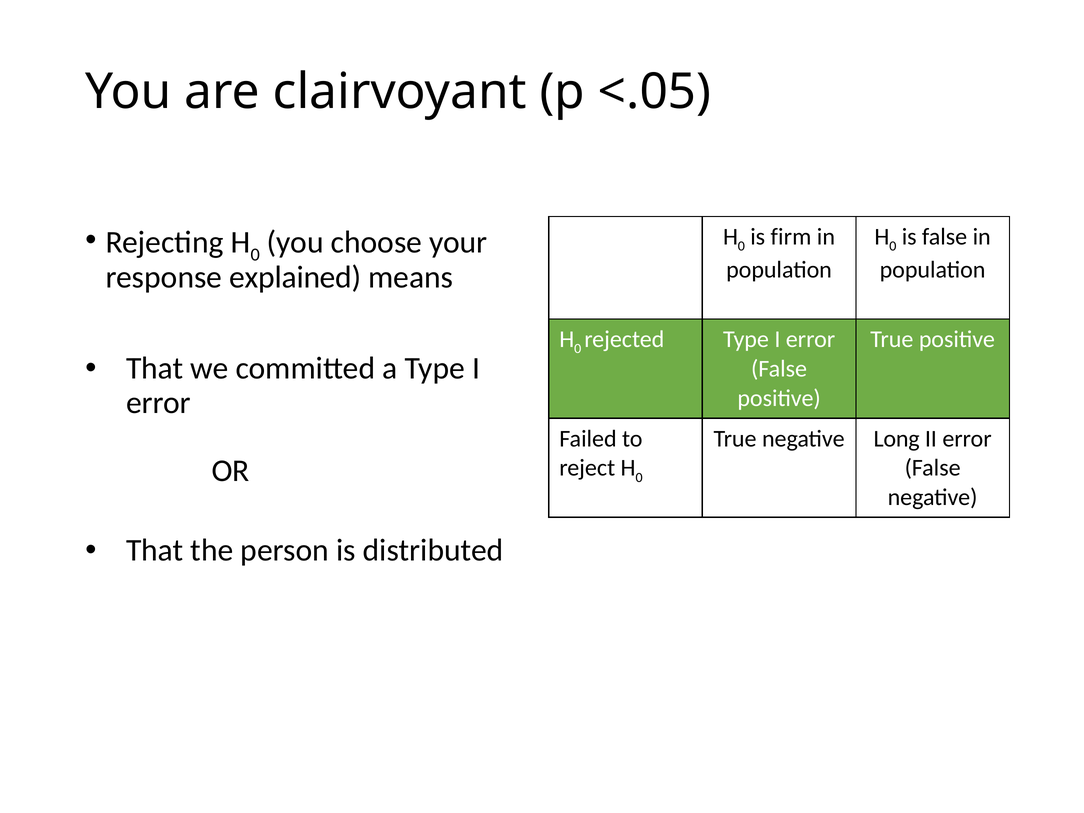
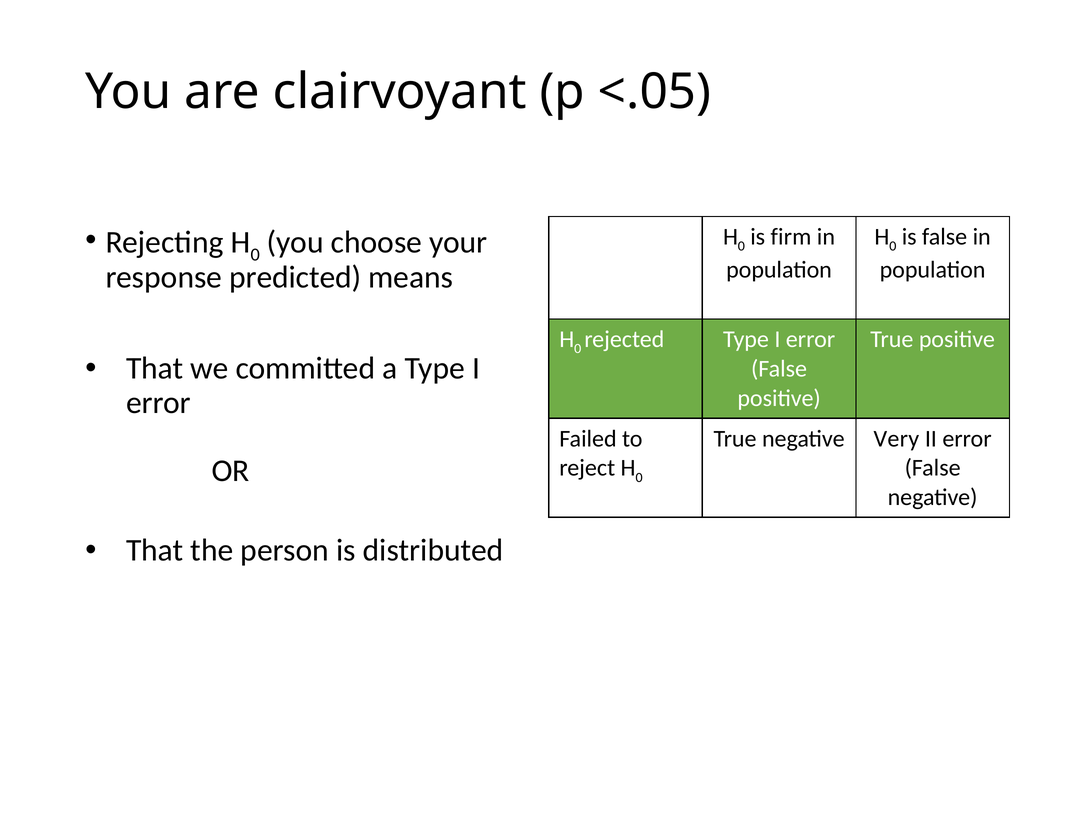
explained: explained -> predicted (295, 278)
Long: Long -> Very (896, 439)
